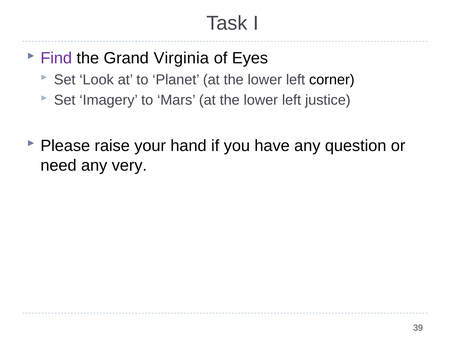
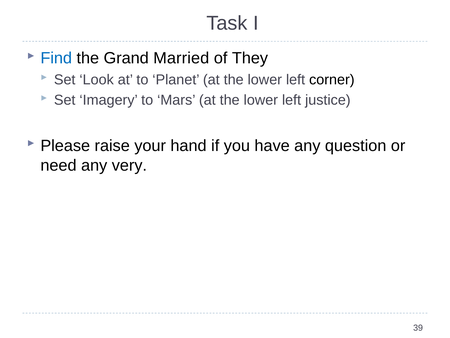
Find colour: purple -> blue (56, 58)
Virginia: Virginia -> Married (181, 58)
Eyes: Eyes -> They (250, 58)
